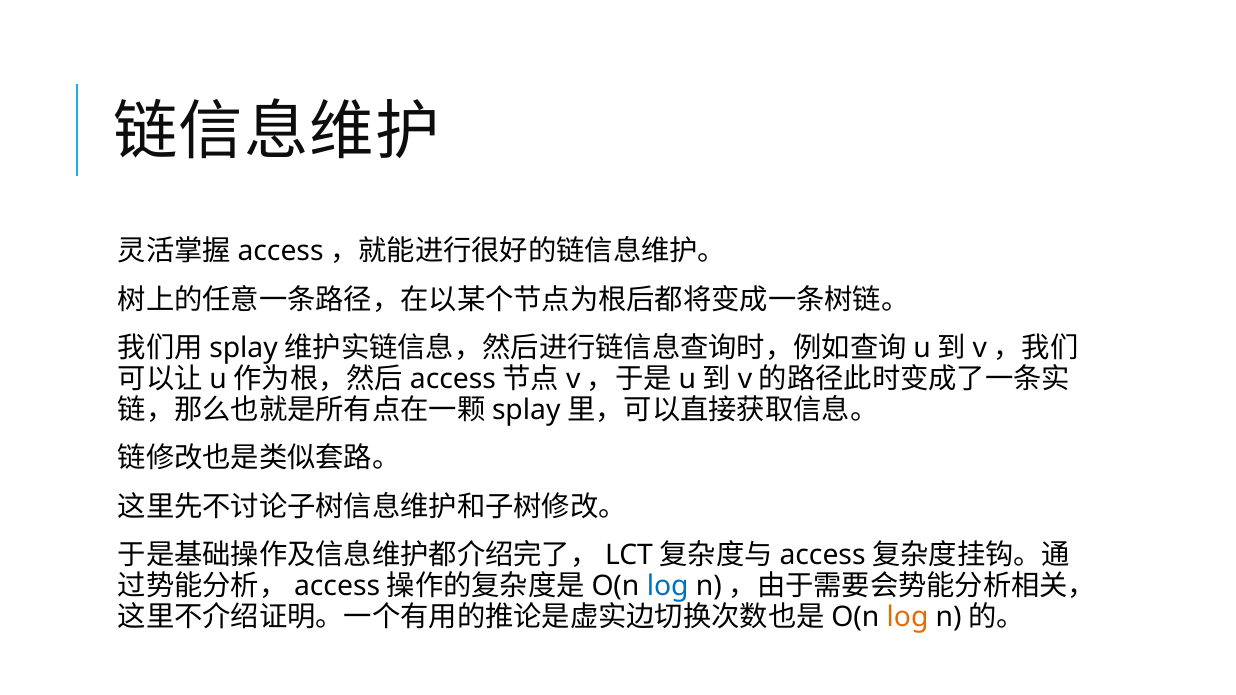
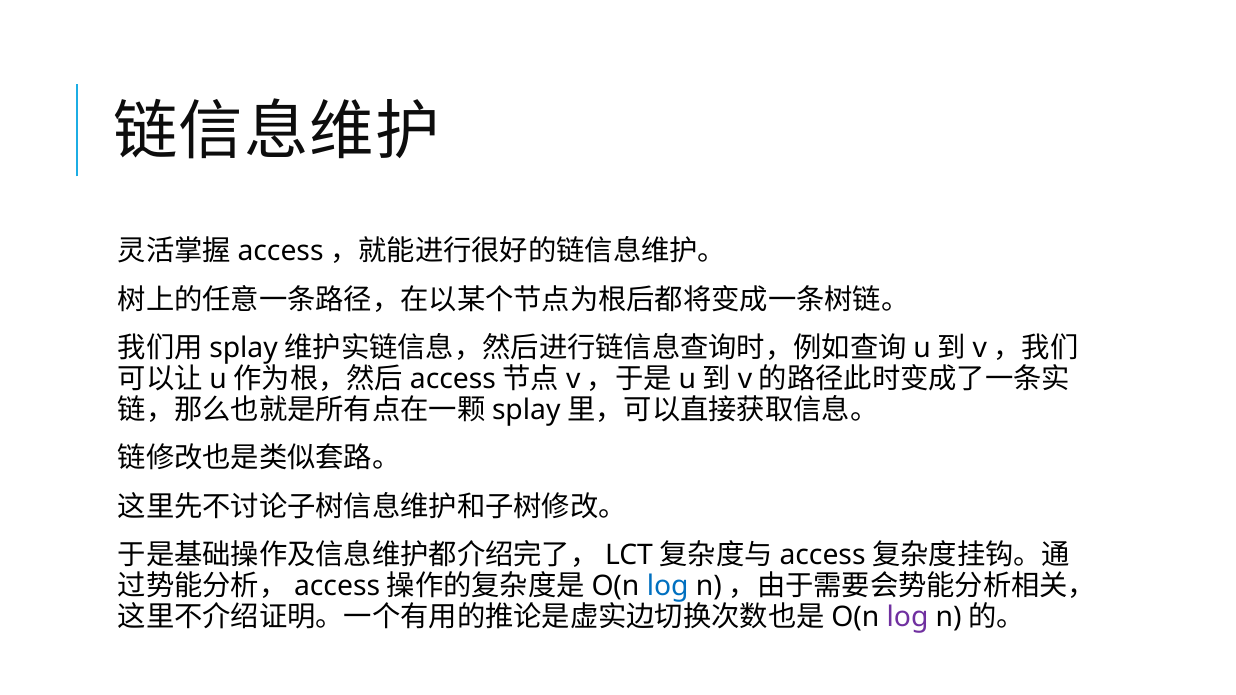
log colour: orange -> purple (908, 617)
